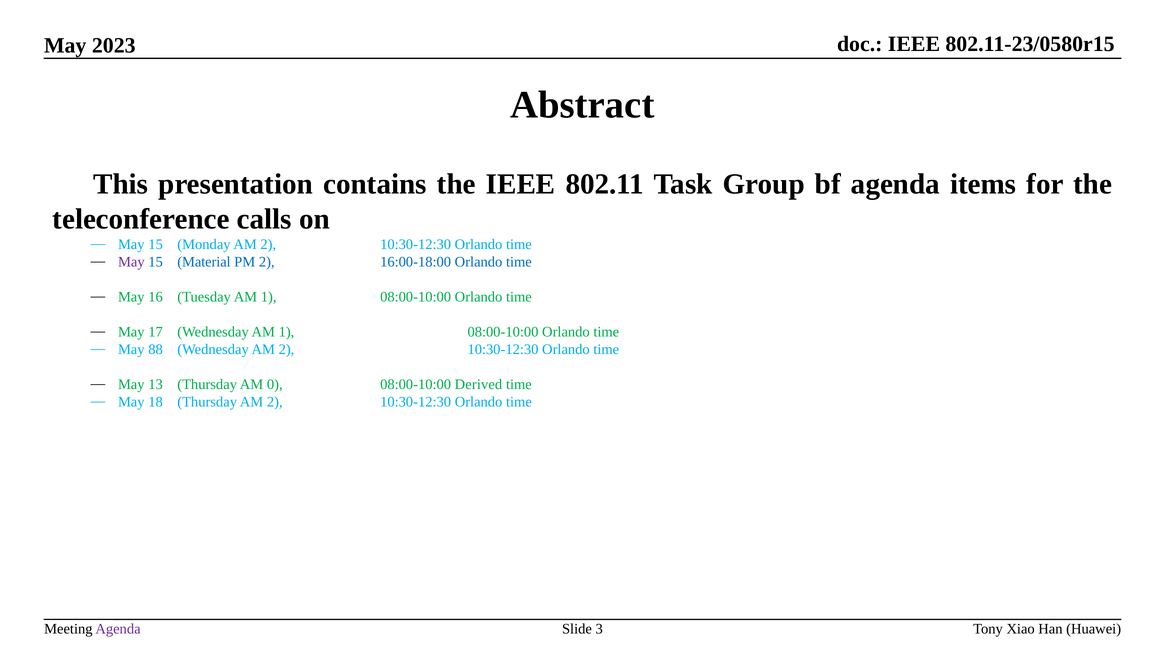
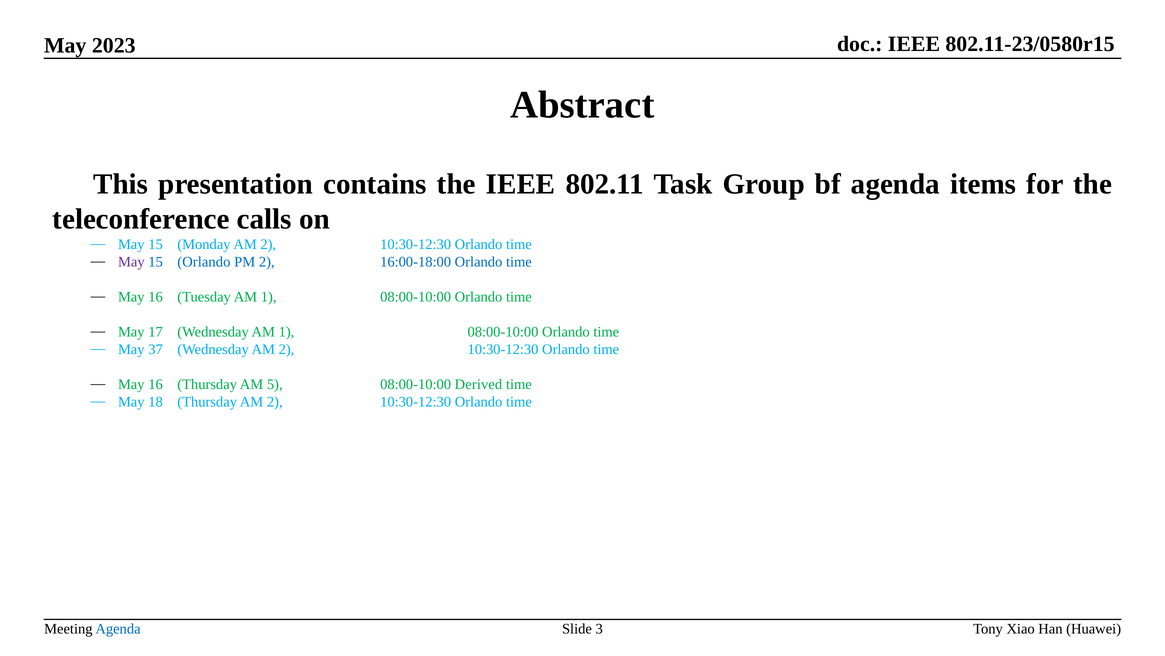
15 Material: Material -> Orlando (204, 262)
88: 88 -> 37 (156, 349)
13: 13 -> 16 (156, 384)
0: 0 -> 5 (275, 384)
Agenda colour: purple -> blue (118, 628)
